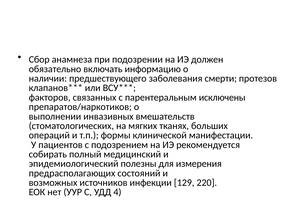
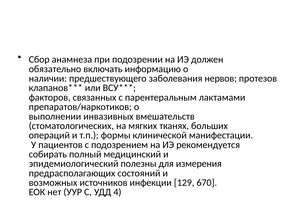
смерти: смерти -> нервов (221, 78)
исключены: исключены -> лактамами (222, 97)
220: 220 -> 670 (207, 182)
